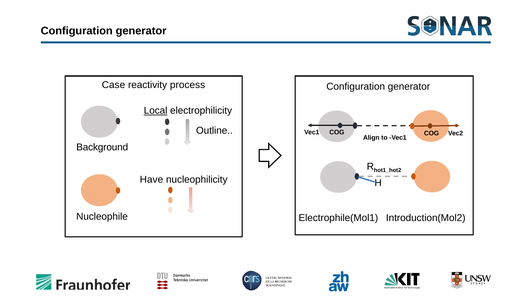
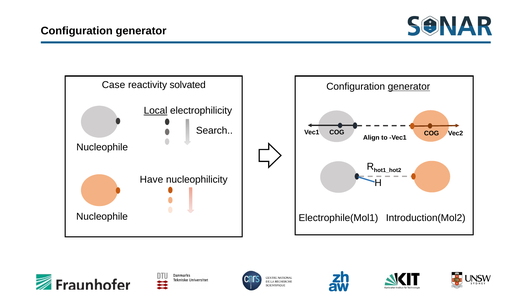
process: process -> solvated (188, 85)
generator underline: none -> present (409, 87)
Outline: Outline -> Search (214, 131)
Background: Background -> Nucleophile (102, 148)
